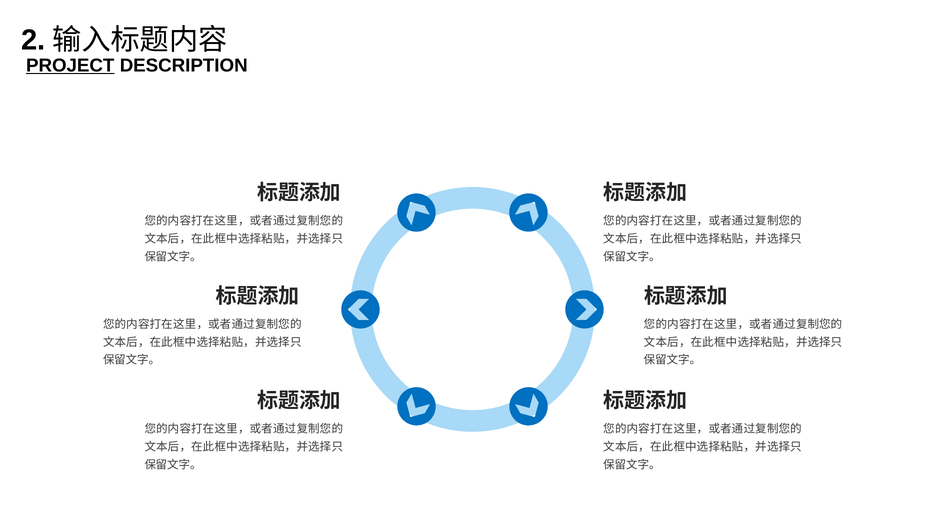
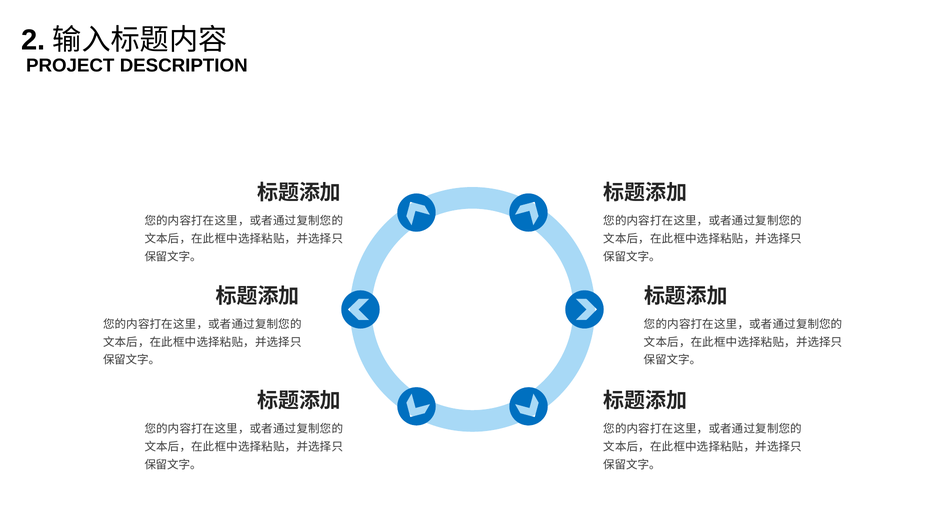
PROJECT underline: present -> none (70, 66)
